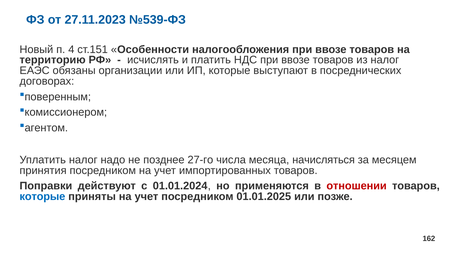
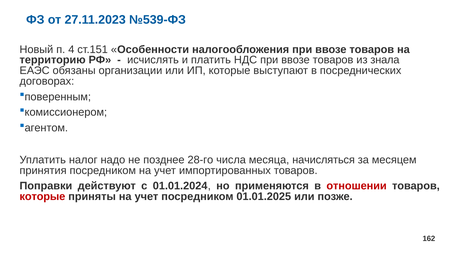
из налог: налог -> знала (385, 60)
27-го: 27-го -> 28-го (200, 160)
которые colour: blue -> red (42, 196)
